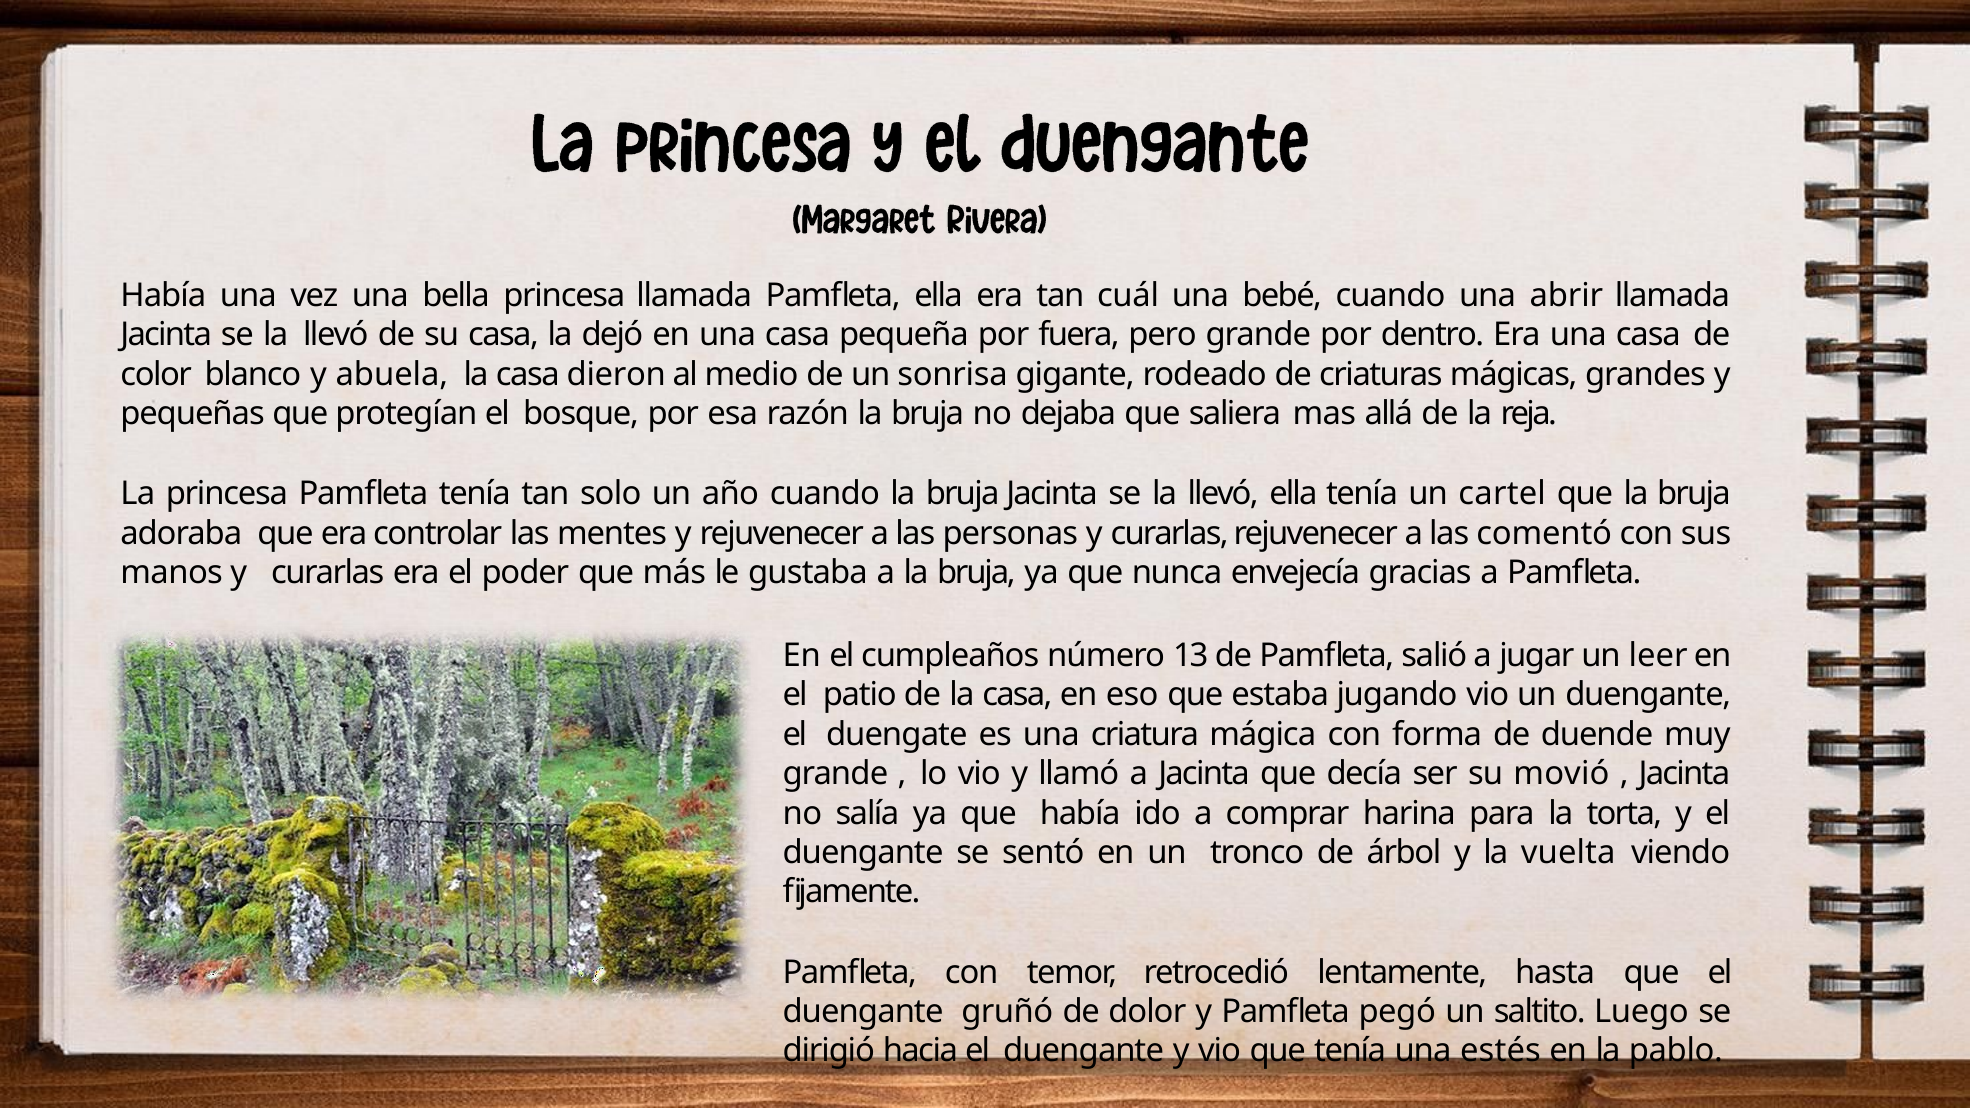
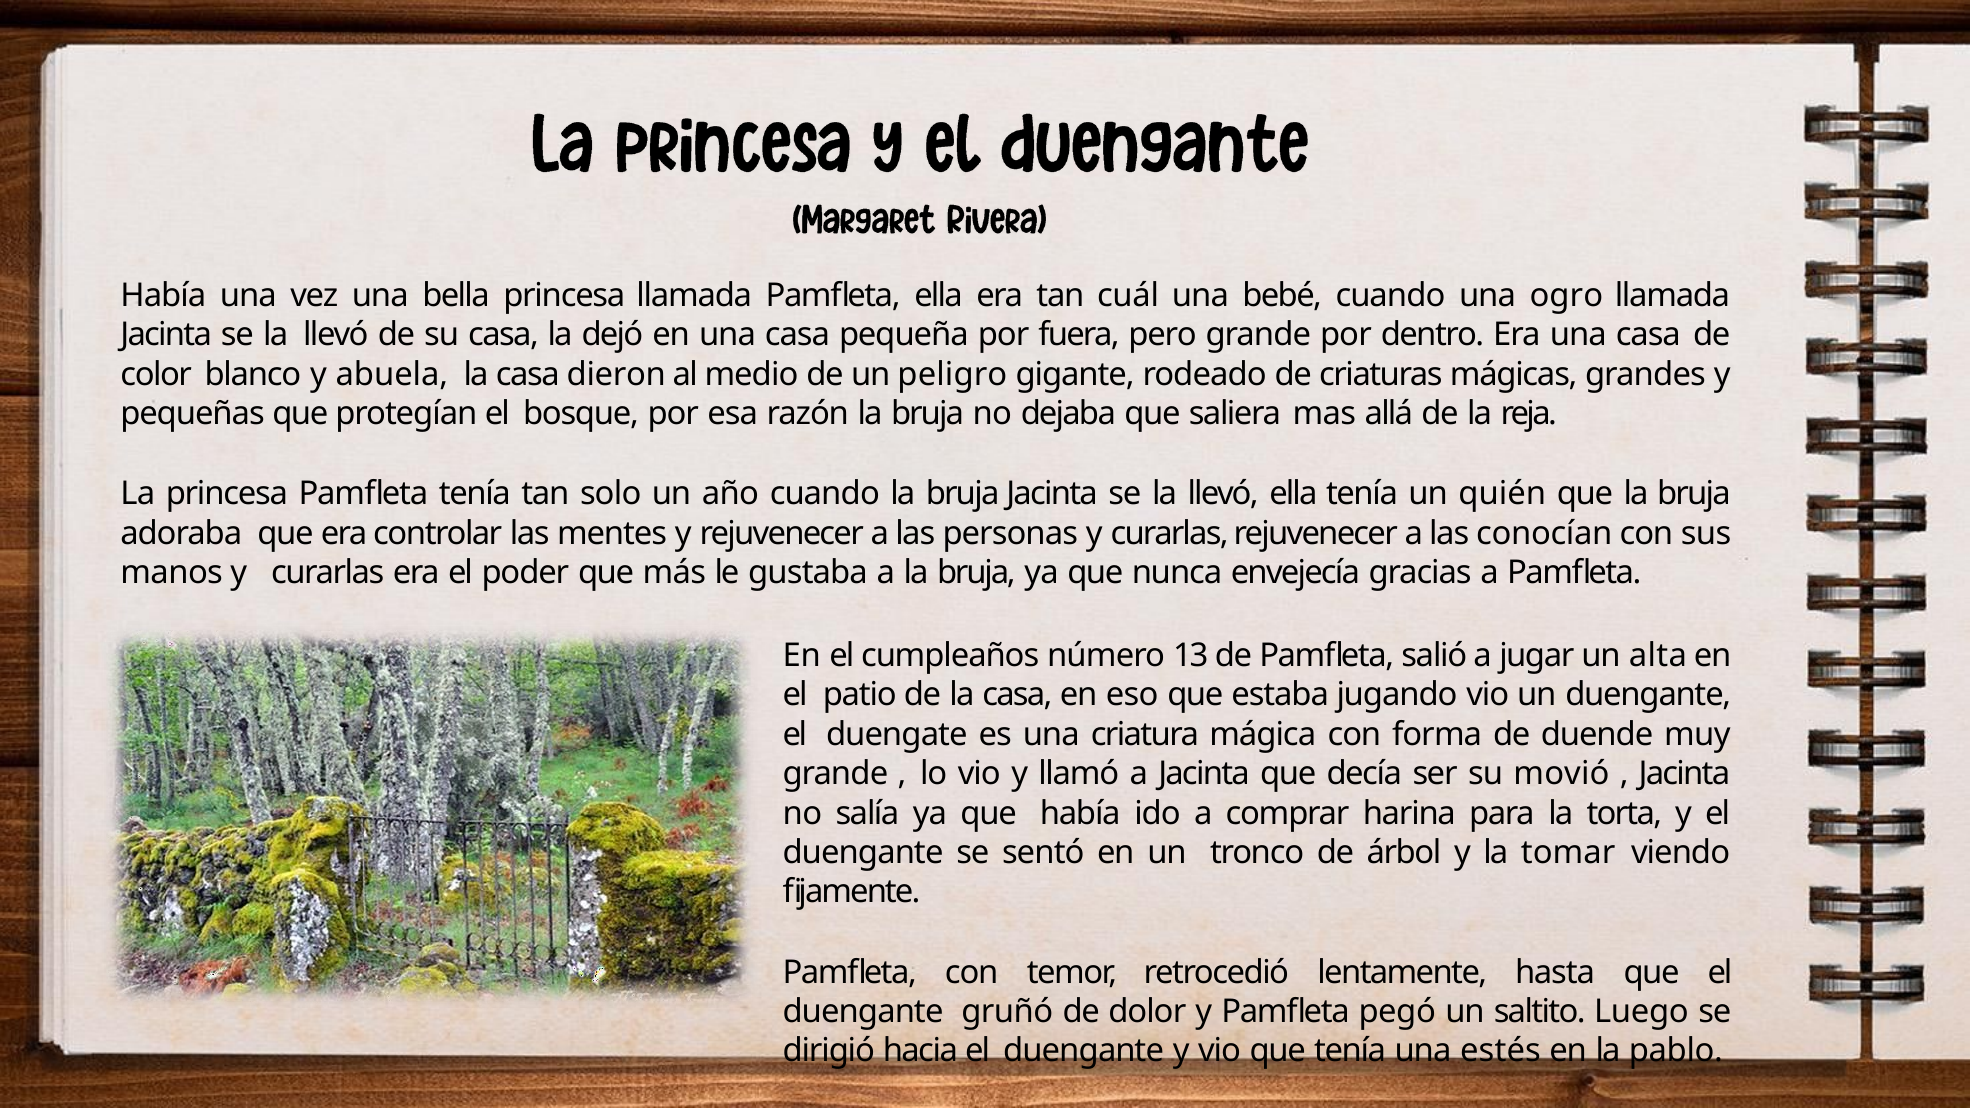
abrir: abrir -> ogro (1566, 296)
sonrisa: sonrisa -> peligro (952, 374)
cartel: cartel -> quién (1502, 494)
comentó: comentó -> conocían (1544, 533)
leer: leer -> alta (1658, 656)
vuelta: vuelta -> tomar (1568, 853)
